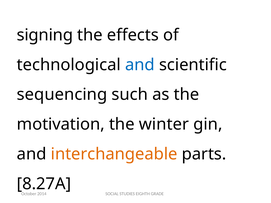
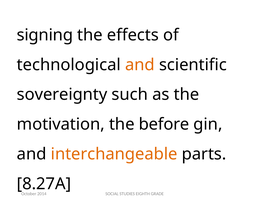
and colour: blue -> orange (140, 65)
sequencing: sequencing -> sovereignty (62, 95)
winter: winter -> before (164, 124)
